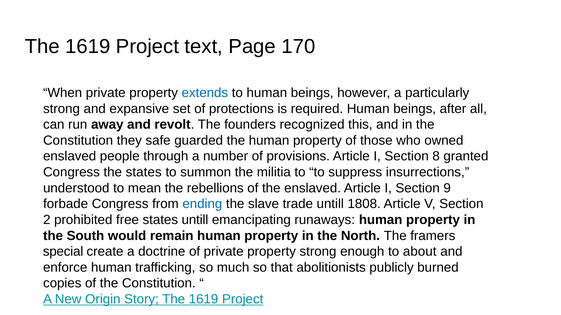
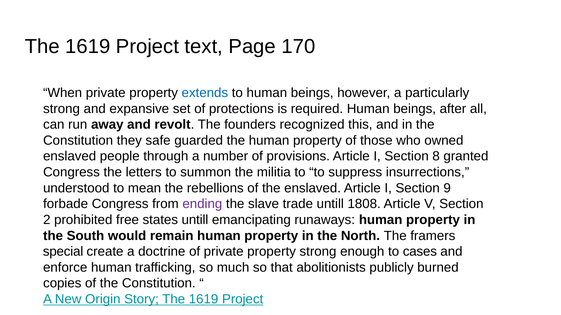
the states: states -> letters (144, 172)
ending colour: blue -> purple (202, 204)
about: about -> cases (420, 252)
